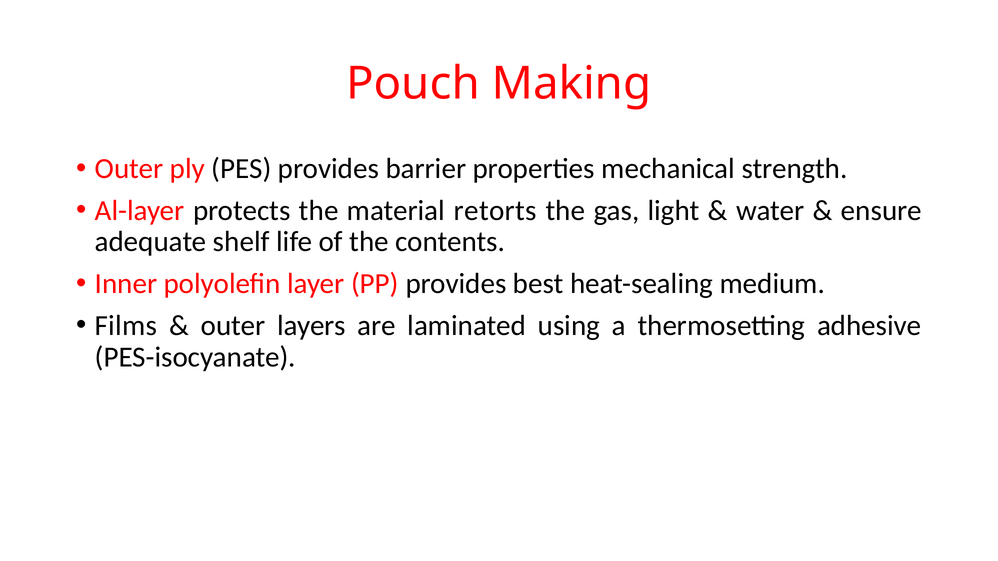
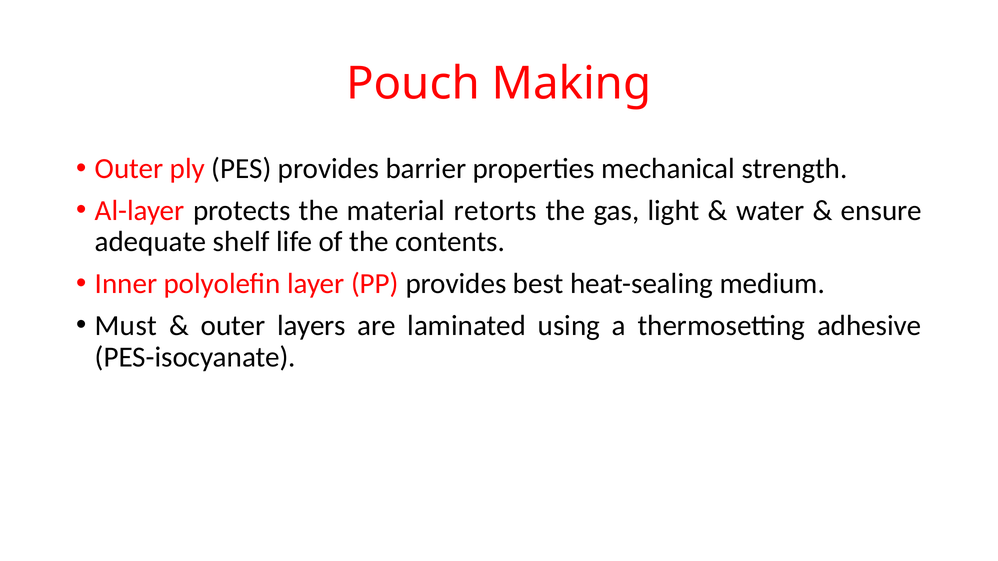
Films: Films -> Must (126, 326)
